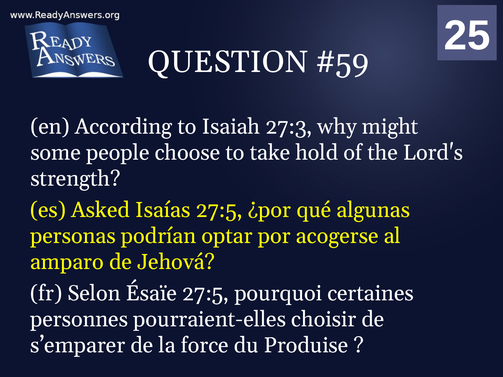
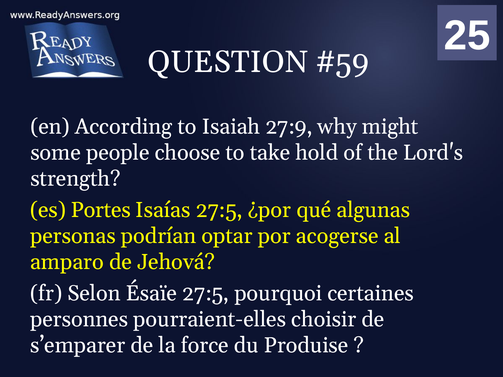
27:3: 27:3 -> 27:9 (289, 127)
Asked: Asked -> Portes (101, 210)
